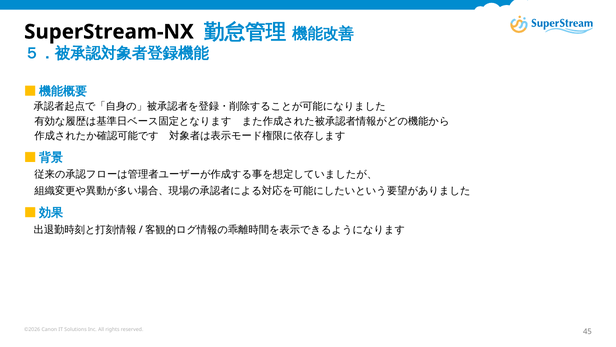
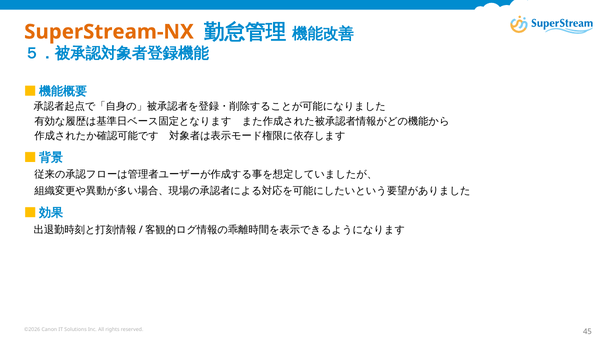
SuperStream-NX colour: black -> orange (109, 32)
